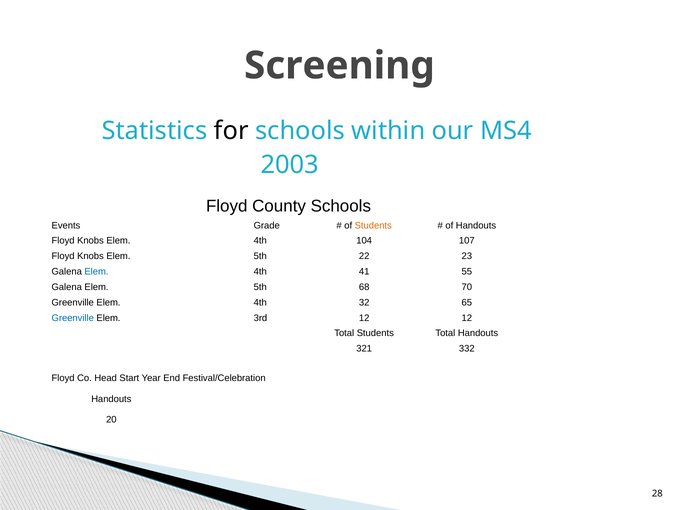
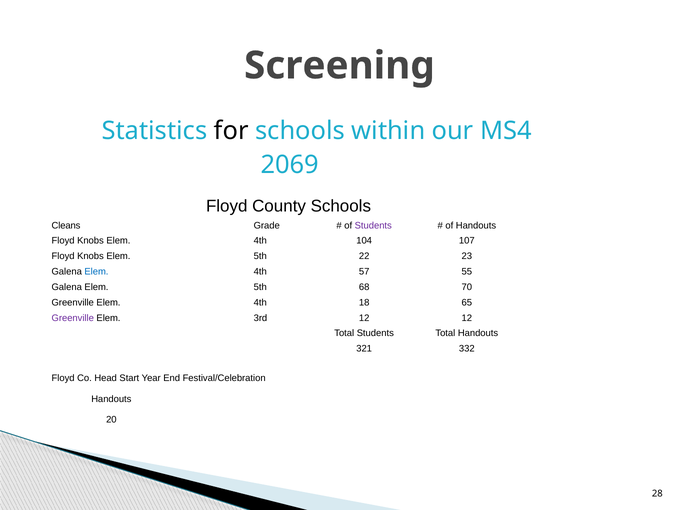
2003: 2003 -> 2069 (290, 165)
Events: Events -> Cleans (66, 225)
Students colour: orange -> purple (373, 225)
41: 41 -> 57 (364, 271)
32: 32 -> 18 (364, 302)
Greenville colour: blue -> purple (73, 317)
